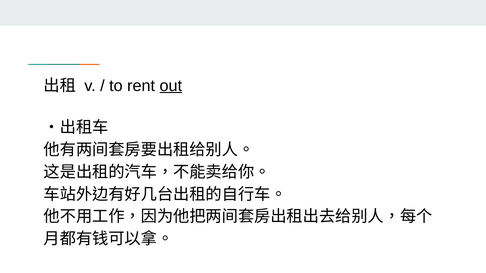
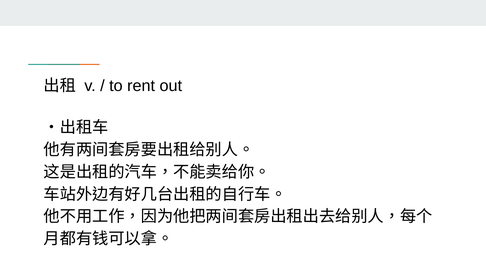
out underline: present -> none (171, 86)
